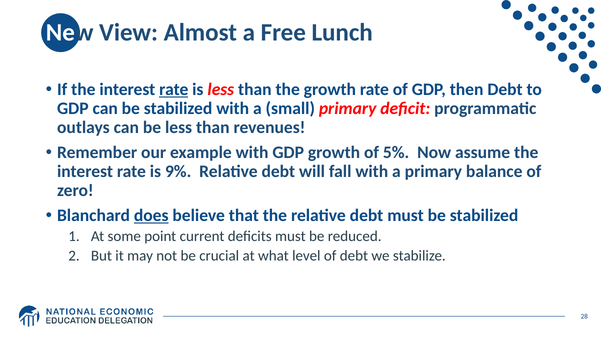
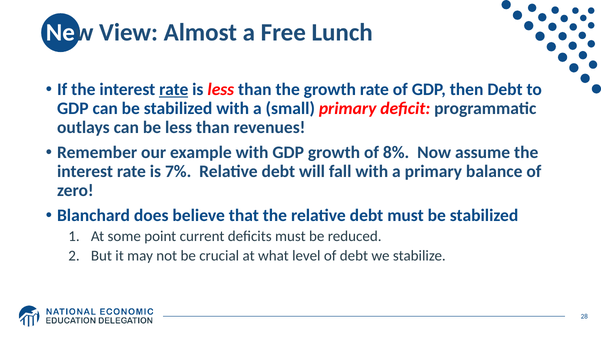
5%: 5% -> 8% (396, 153)
9%: 9% -> 7% (178, 172)
does underline: present -> none (151, 216)
